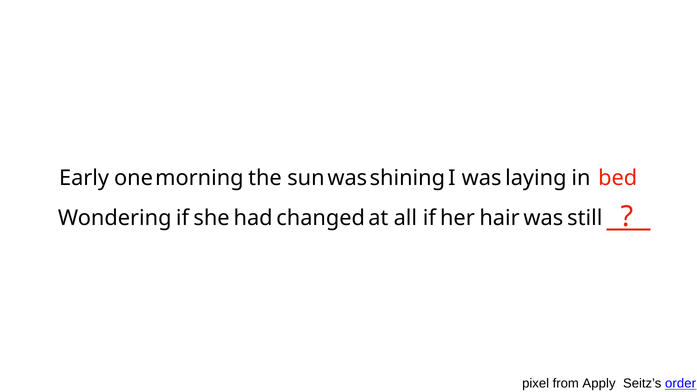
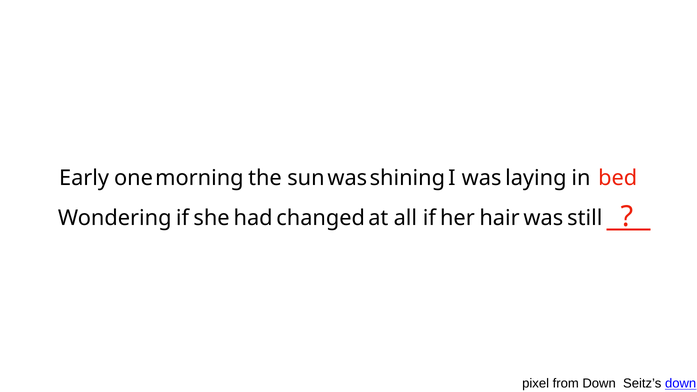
from Apply: Apply -> Down (599, 384)
Seitz’s order: order -> down (681, 384)
